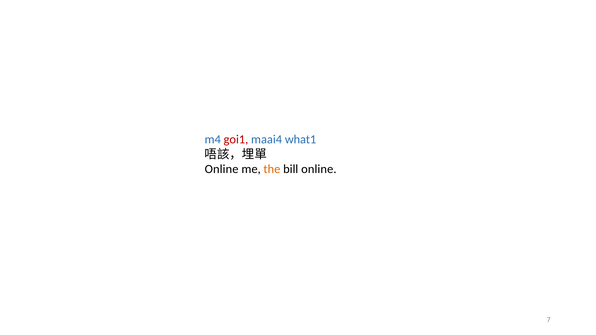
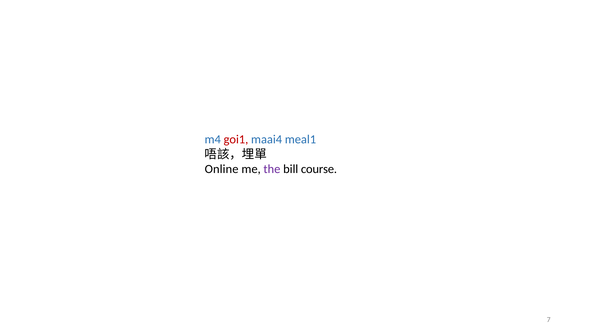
what1: what1 -> meal1 (300, 139)
the colour: orange -> purple (272, 169)
bill online: online -> course (319, 169)
